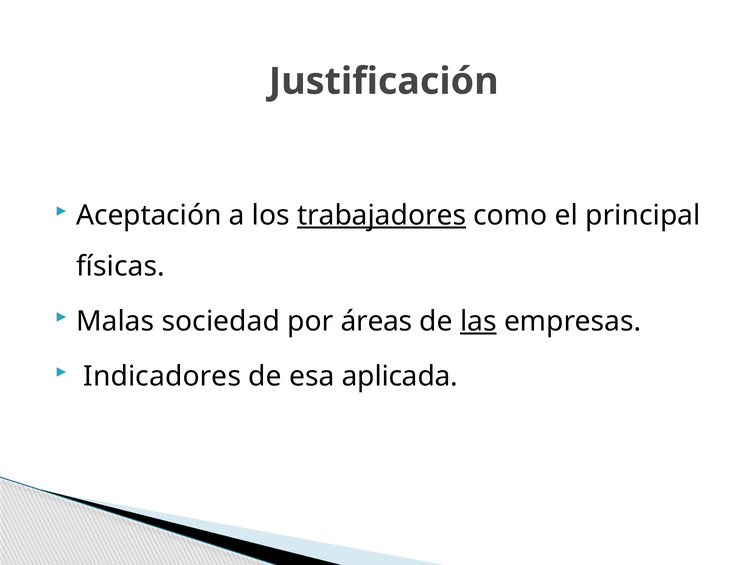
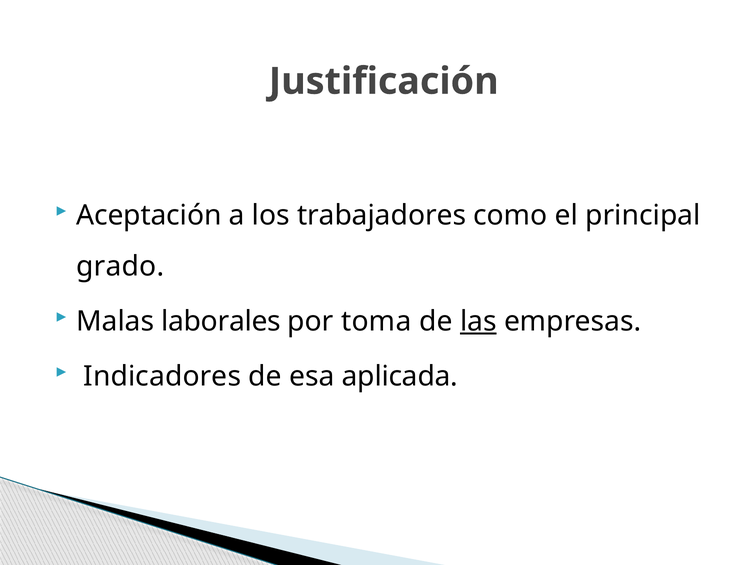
trabajadores underline: present -> none (382, 216)
físicas: físicas -> grado (120, 266)
sociedad: sociedad -> laborales (221, 322)
áreas: áreas -> toma (376, 322)
